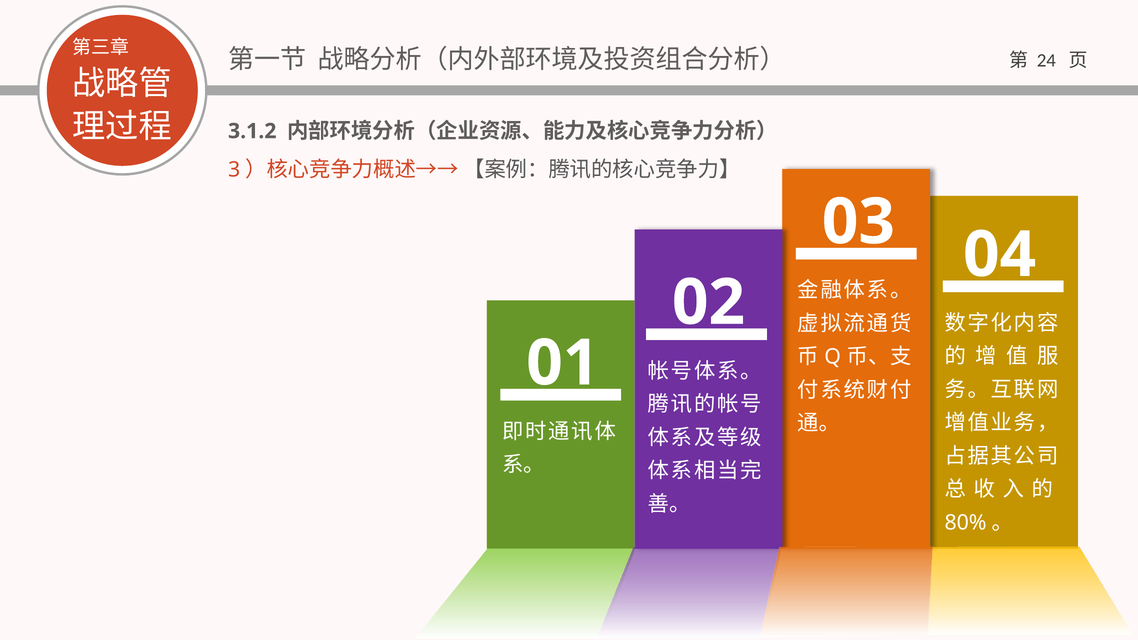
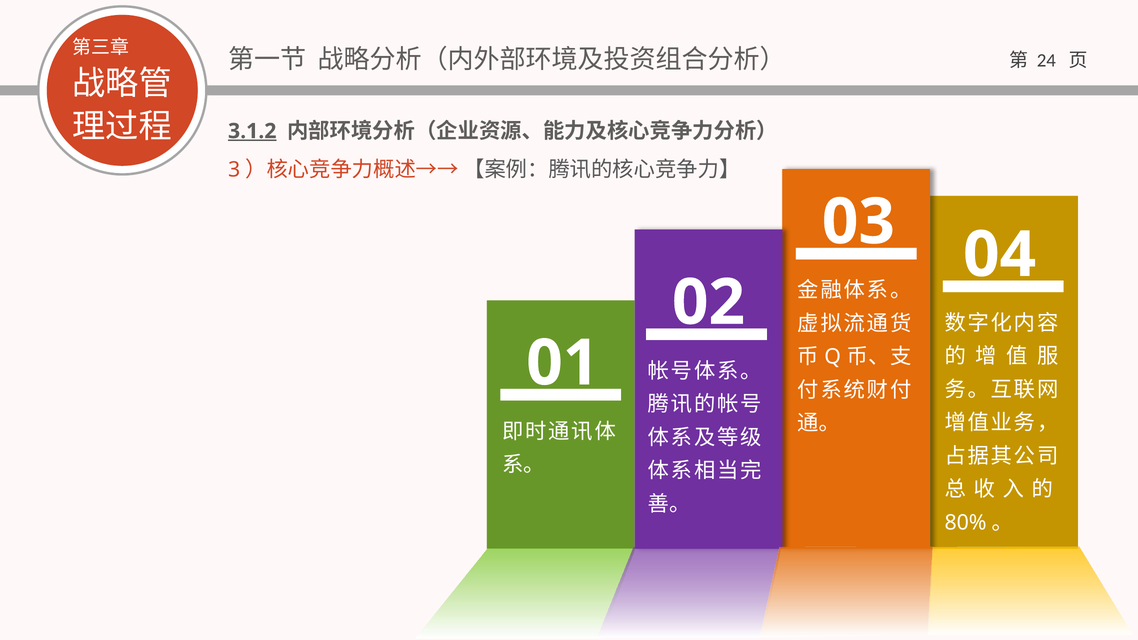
3.1.2 underline: none -> present (252, 131)
